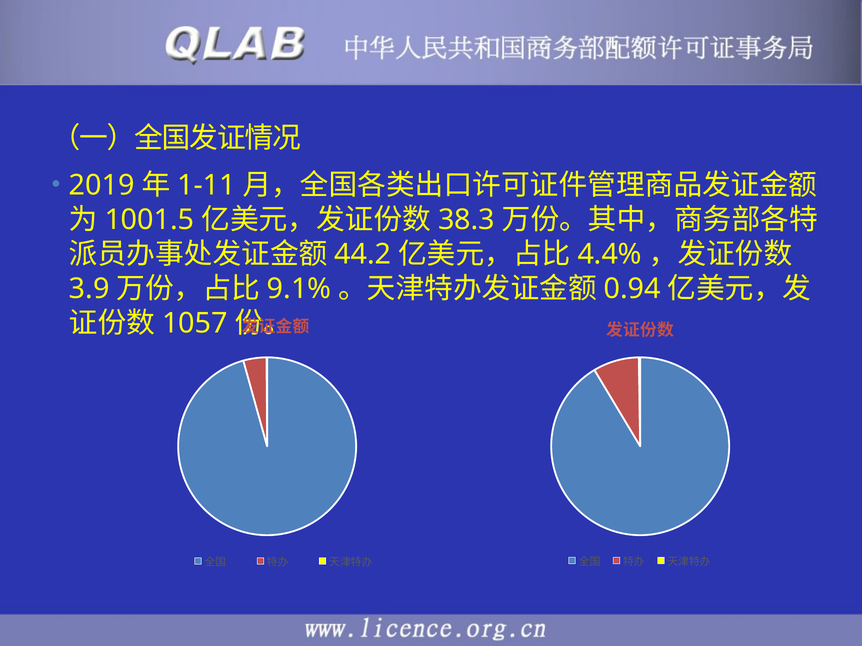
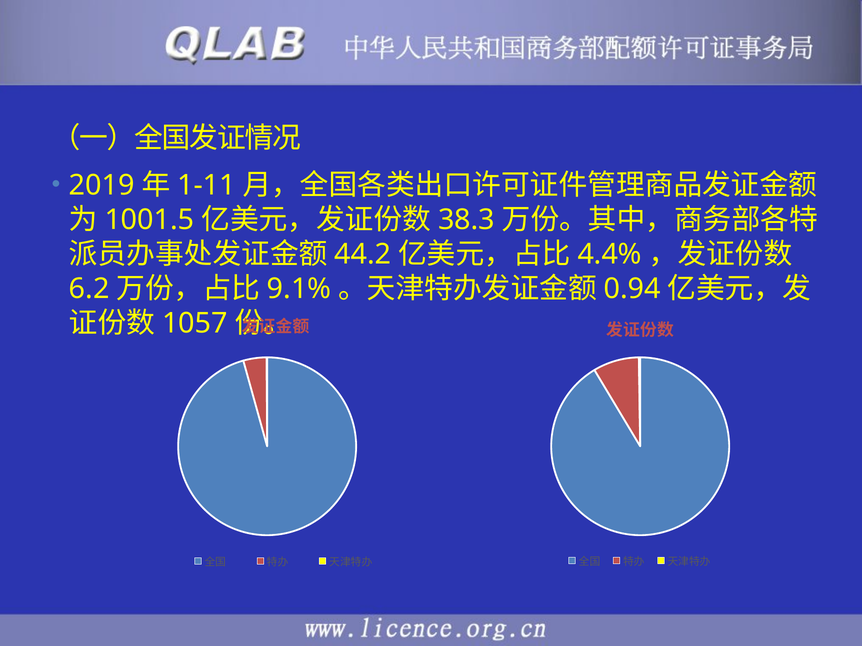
3.9: 3.9 -> 6.2 (89, 289)
